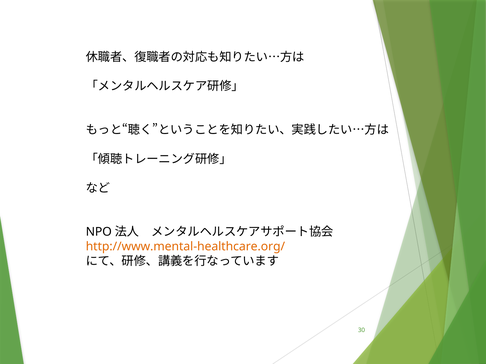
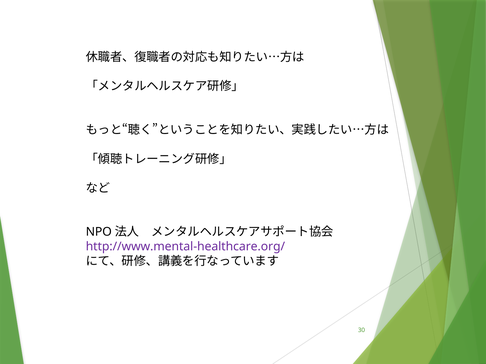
http://www.mental-healthcare.org/ colour: orange -> purple (185, 247)
